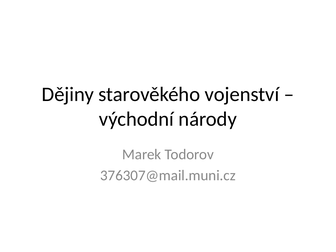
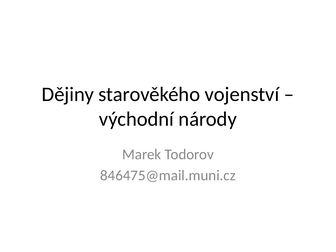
376307@mail.muni.cz: 376307@mail.muni.cz -> 846475@mail.muni.cz (168, 175)
